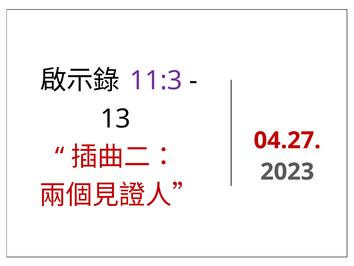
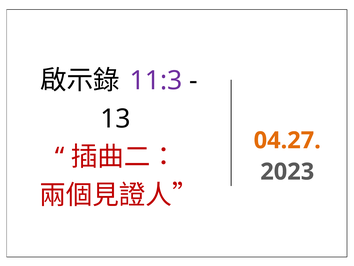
04.27 colour: red -> orange (287, 140)
